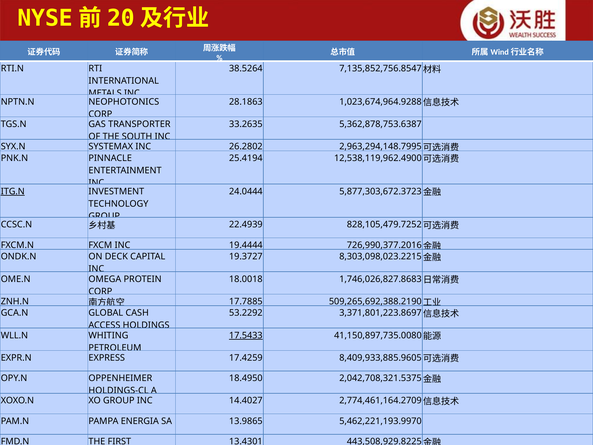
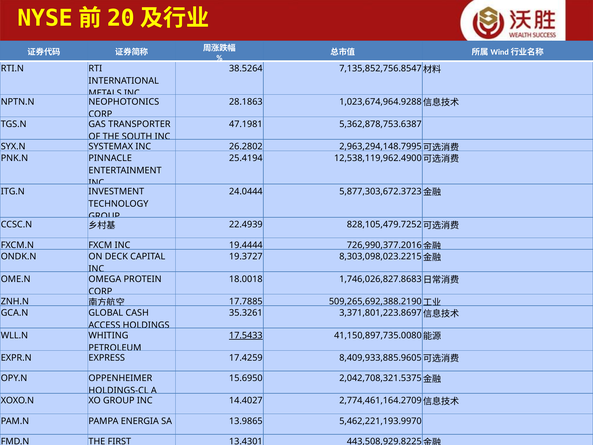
33.2635: 33.2635 -> 47.1981 (246, 124)
ITG.N underline: present -> none (13, 191)
53.2292: 53.2292 -> 35.3261 (246, 313)
18.4950: 18.4950 -> 15.6950 (246, 378)
